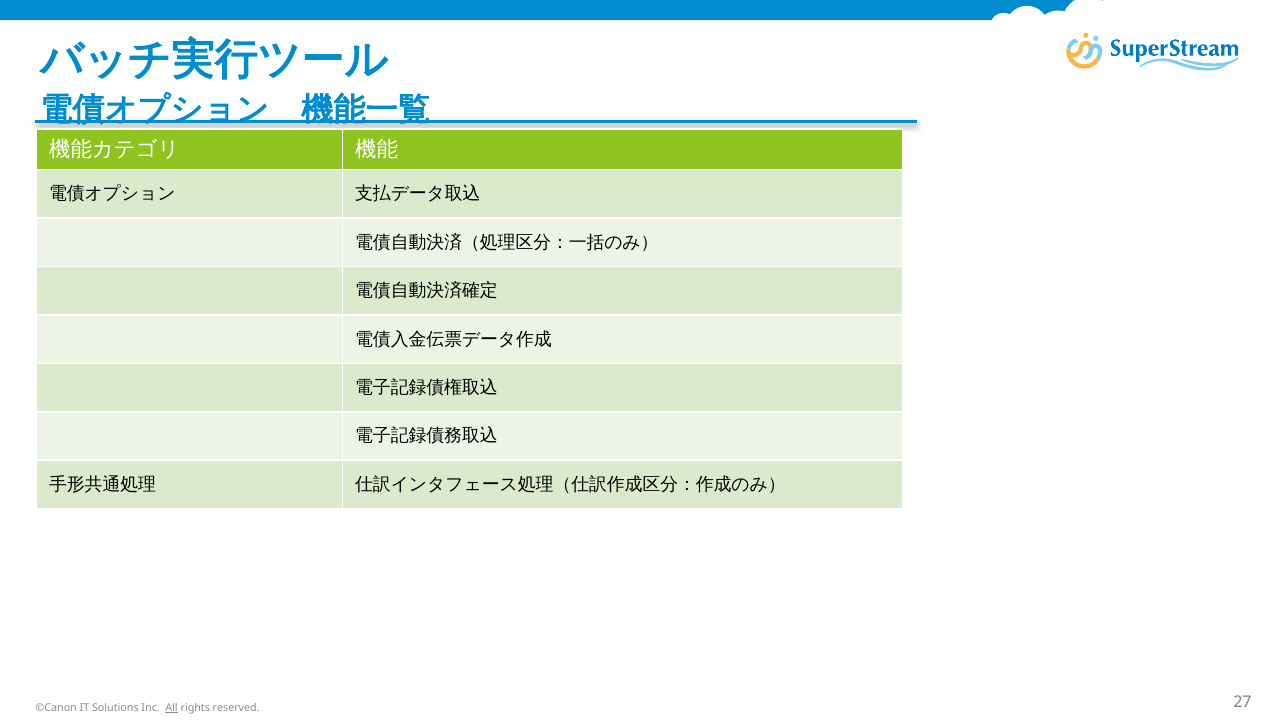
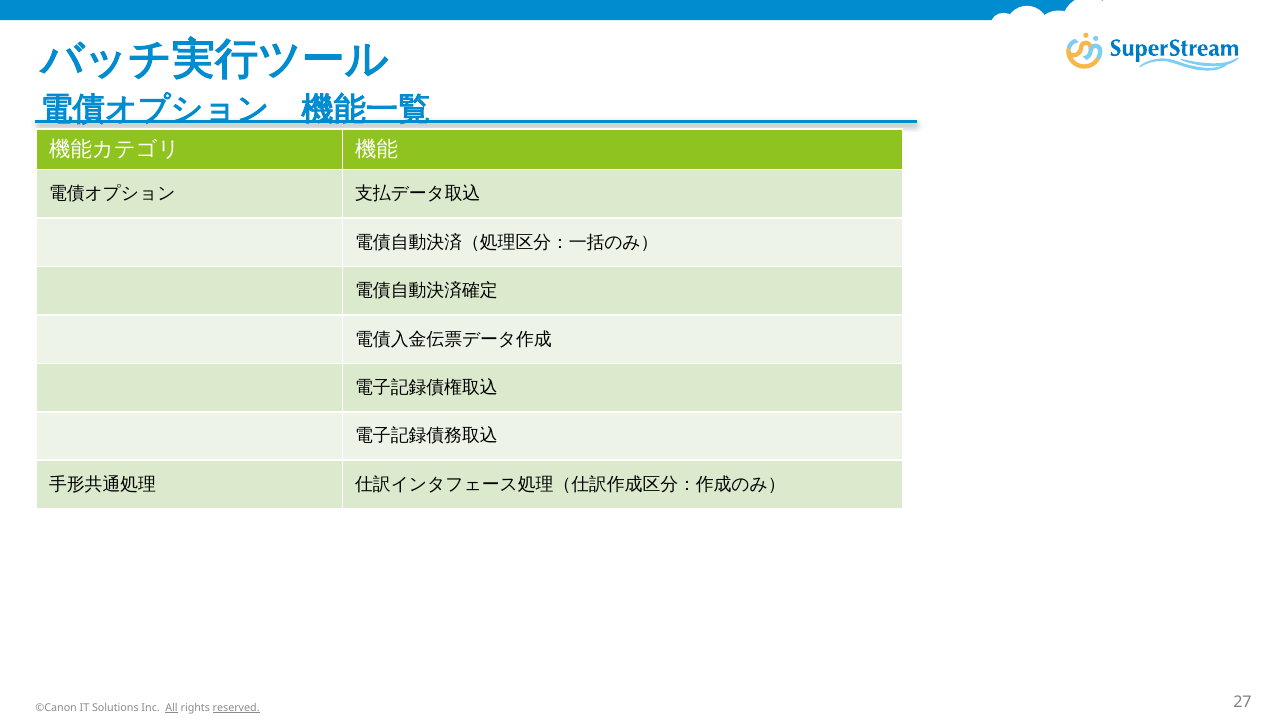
reserved underline: none -> present (236, 707)
